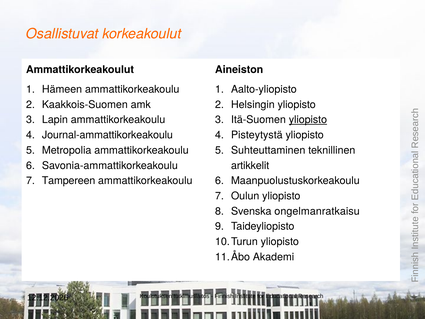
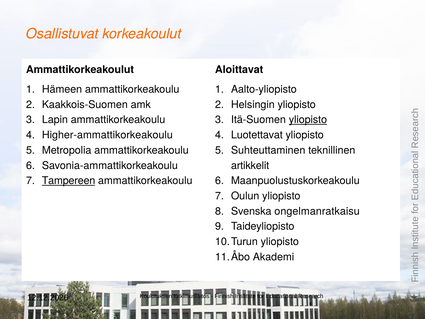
Aineiston: Aineiston -> Aloittavat (239, 70)
Journal-ammattikorkeakoulu: Journal-ammattikorkeakoulu -> Higher-ammattikorkeakoulu (107, 135)
Pisteytystä: Pisteytystä -> Luotettavat (257, 135)
Tampereen underline: none -> present (69, 181)
